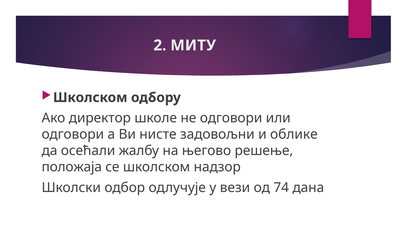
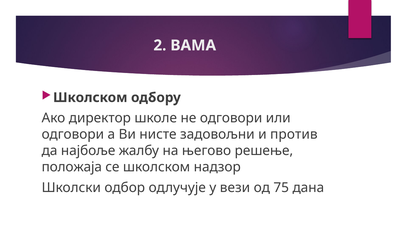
МИТУ: МИТУ -> ВАМА (193, 45)
облике: облике -> против (294, 134)
осећали: осећали -> најбоље (88, 151)
74: 74 -> 75 (281, 188)
